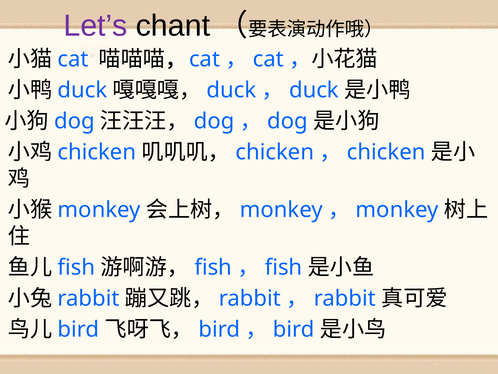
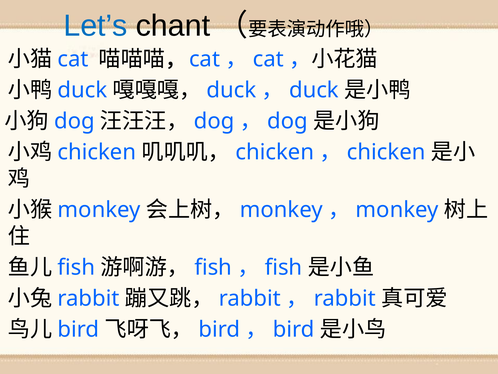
Let’s colour: purple -> blue (95, 26)
